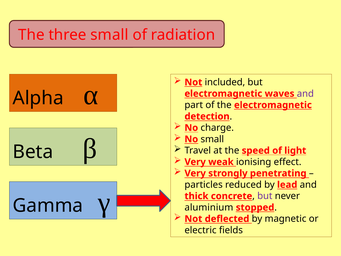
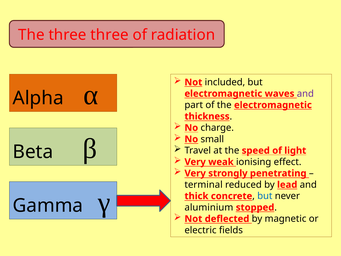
three small: small -> three (110, 35)
detection: detection -> thickness (207, 116)
particles: particles -> terminal (204, 185)
but colour: purple -> blue (265, 196)
